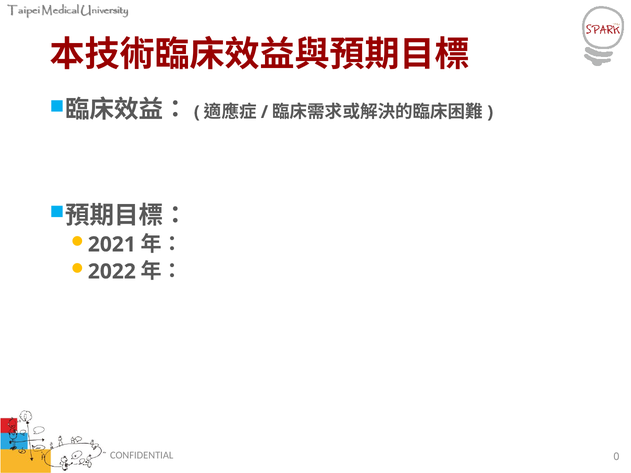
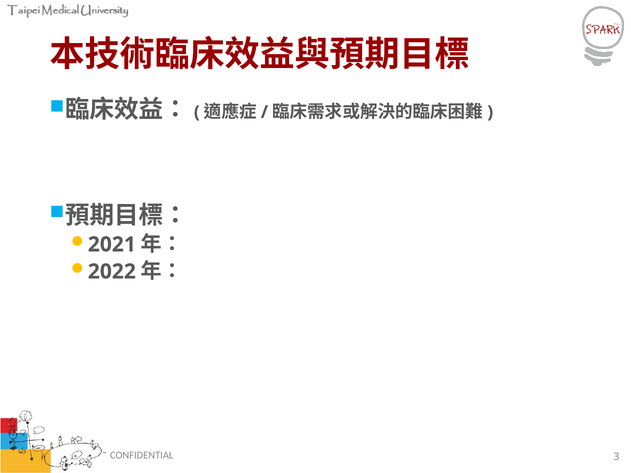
0: 0 -> 3 (616, 457)
